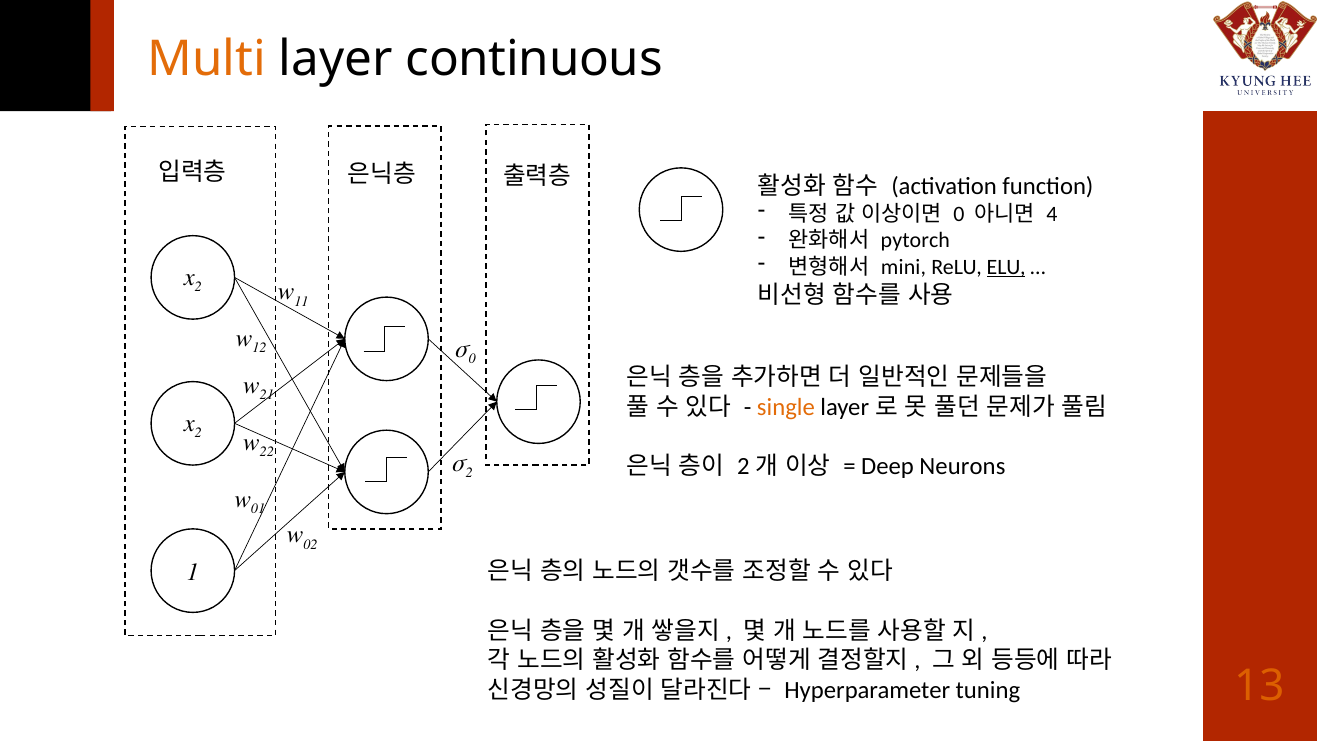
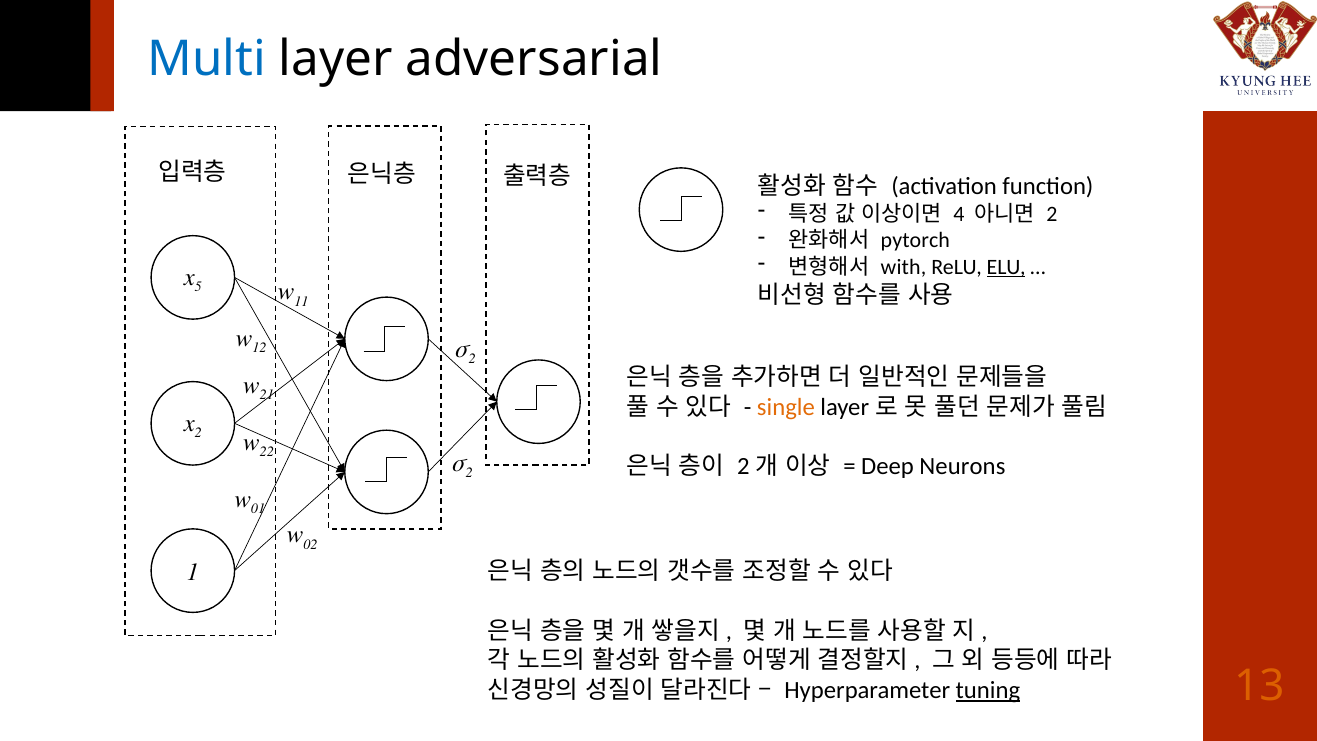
Multi colour: orange -> blue (207, 59)
continuous: continuous -> adversarial (534, 59)
0: 0 -> 4 (959, 214)
4: 4 -> 2 (1052, 214)
mini: mini -> with (904, 267)
2: 2 -> 5 (198, 287)
0: 0 -> 2 (472, 359)
tuning underline: none -> present (988, 690)
